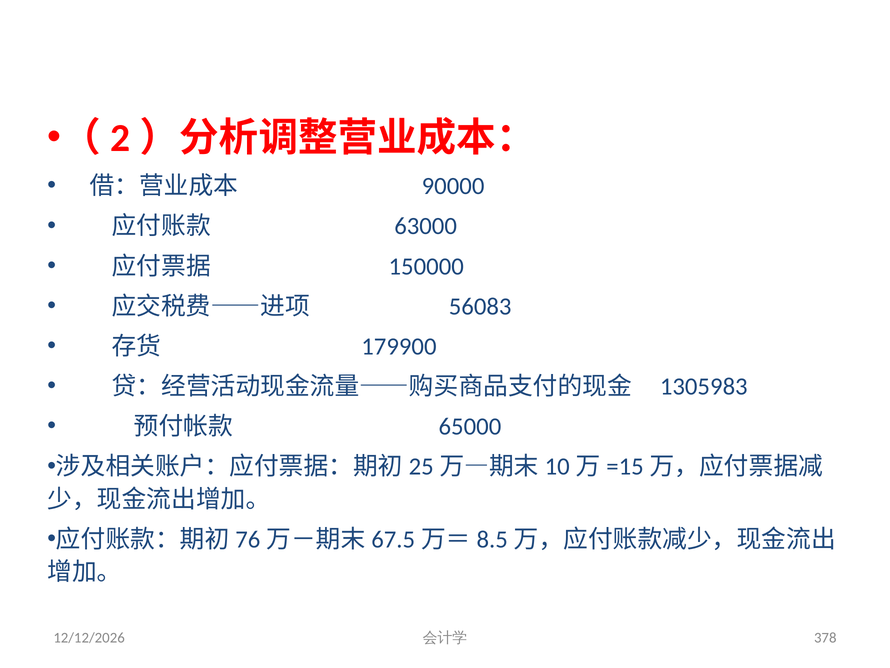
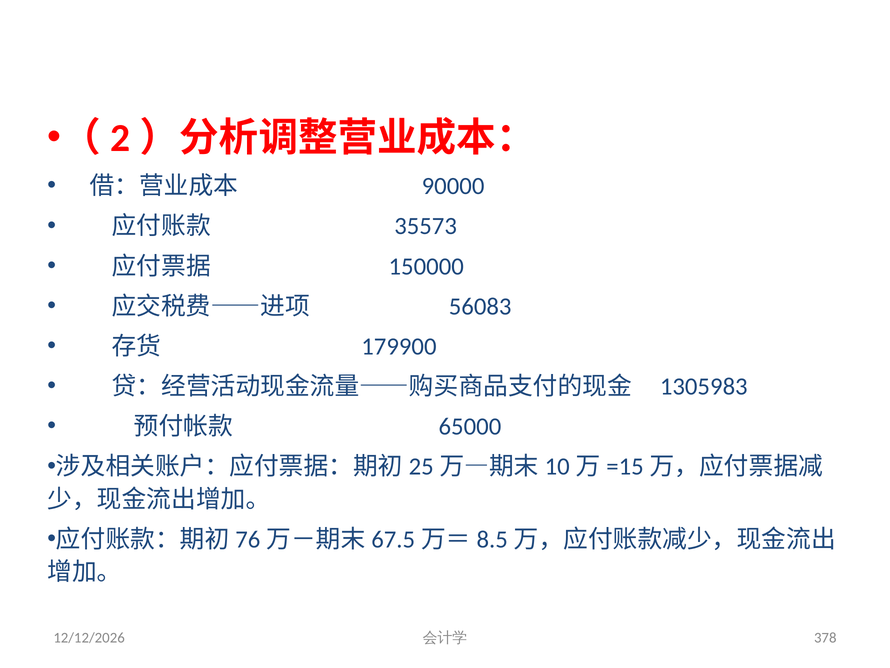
63000: 63000 -> 35573 (426, 226)
